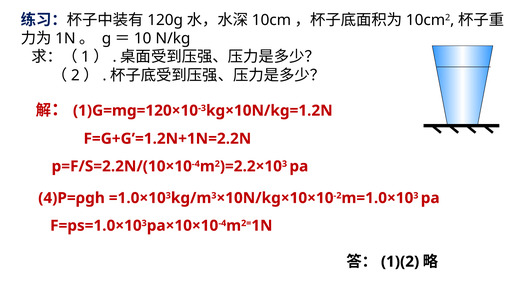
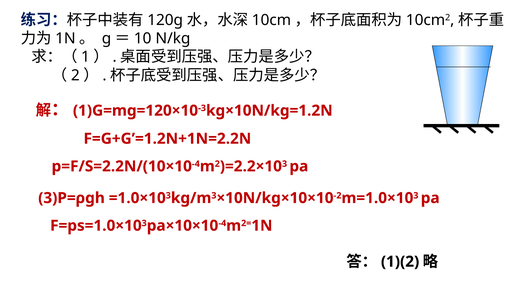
4)P=ρgh: 4)P=ρgh -> 3)P=ρgh (72, 198)
